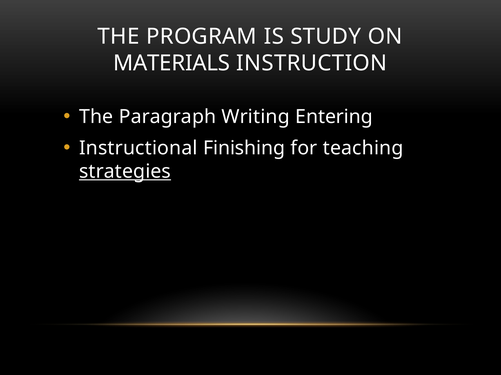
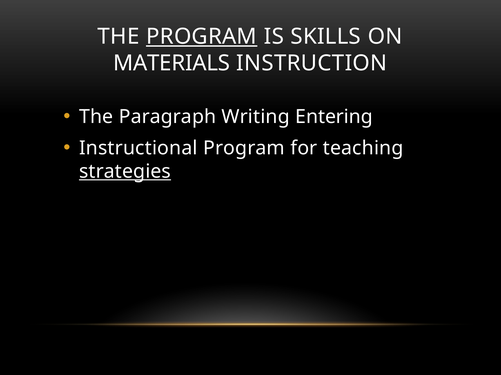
PROGRAM underline: none -> present (202, 37)
STUDY: STUDY -> SKILLS (326, 37)
Instructional Finishing: Finishing -> Program (244, 149)
